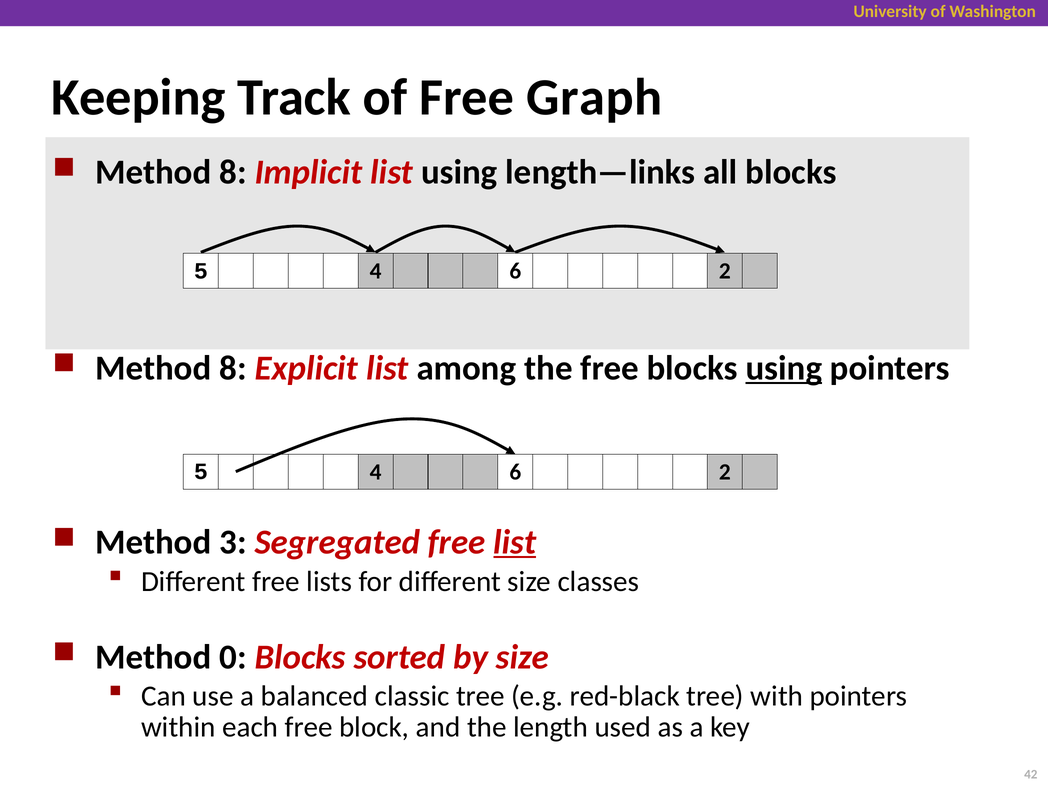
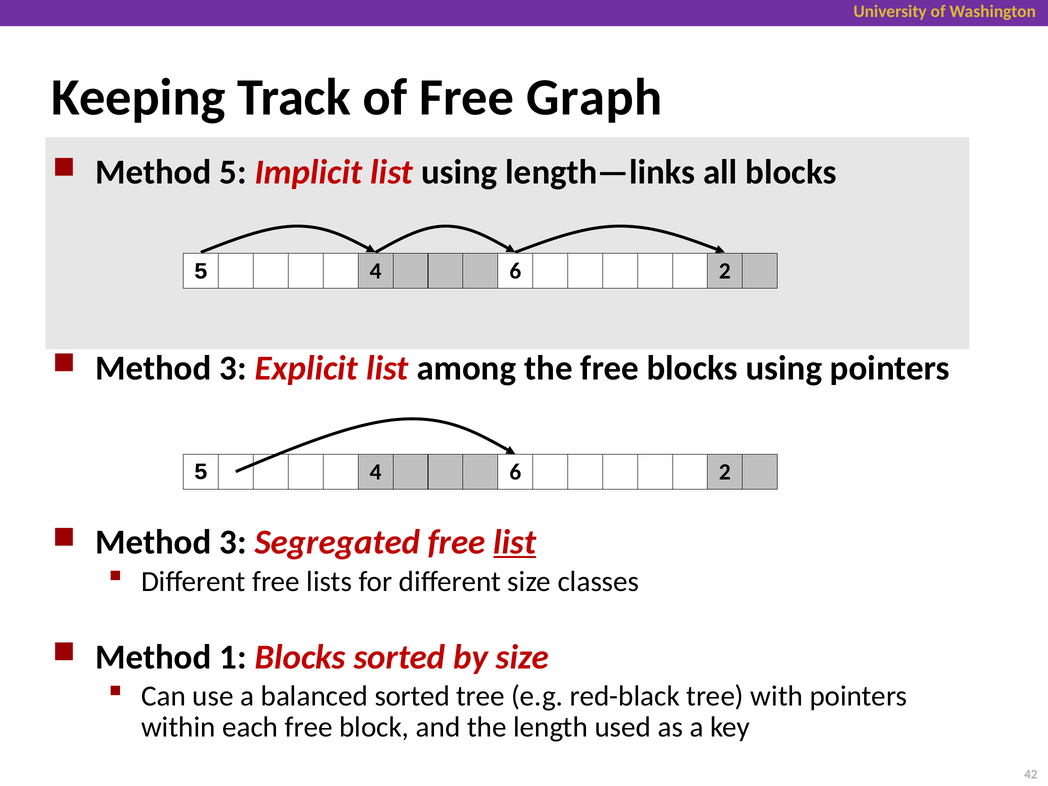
8: 8 -> 5 (233, 172)
8: 8 -> 3 (233, 368)
using underline: present -> none (784, 368)
0: 0 -> 1 (233, 657)
balanced classic: classic -> sorted (412, 696)
